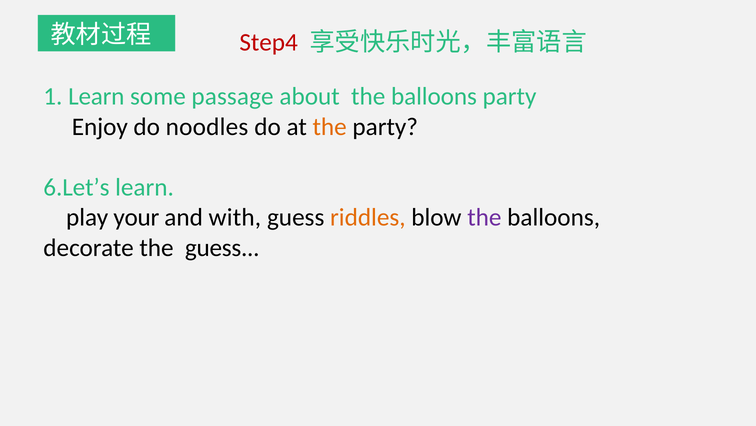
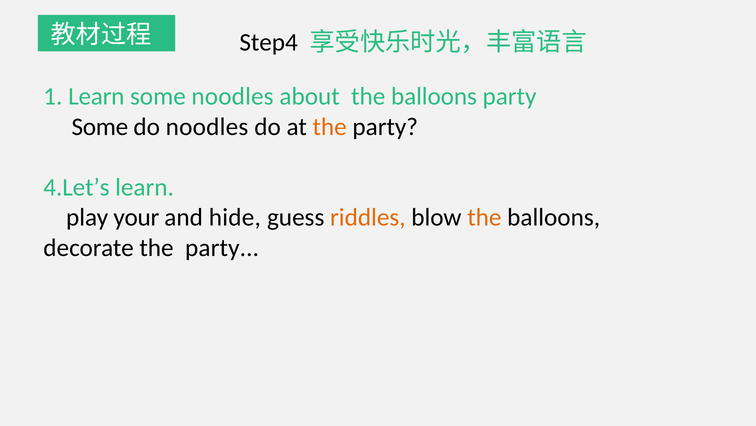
Step4 colour: red -> black (269, 42)
some passage: passage -> noodles (233, 96)
Enjoy: Enjoy -> Some (100, 126)
6.Let’s: 6.Let’s -> 4.Let’s (76, 187)
with: with -> hide (235, 217)
the colour: purple -> orange (484, 217)
decorate the guess: guess -> party (222, 247)
